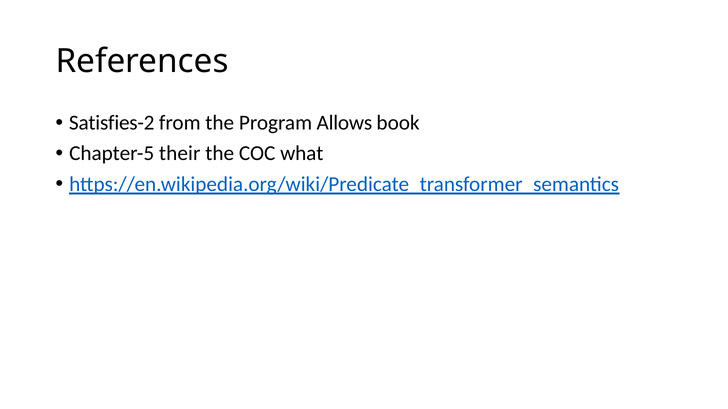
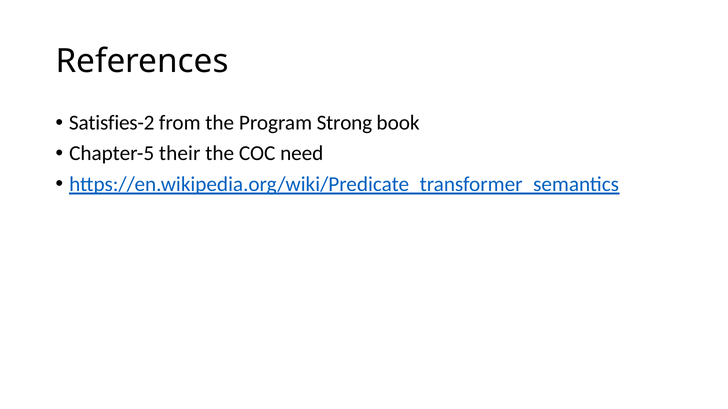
Allows: Allows -> Strong (344, 123)
what: what -> need (302, 154)
